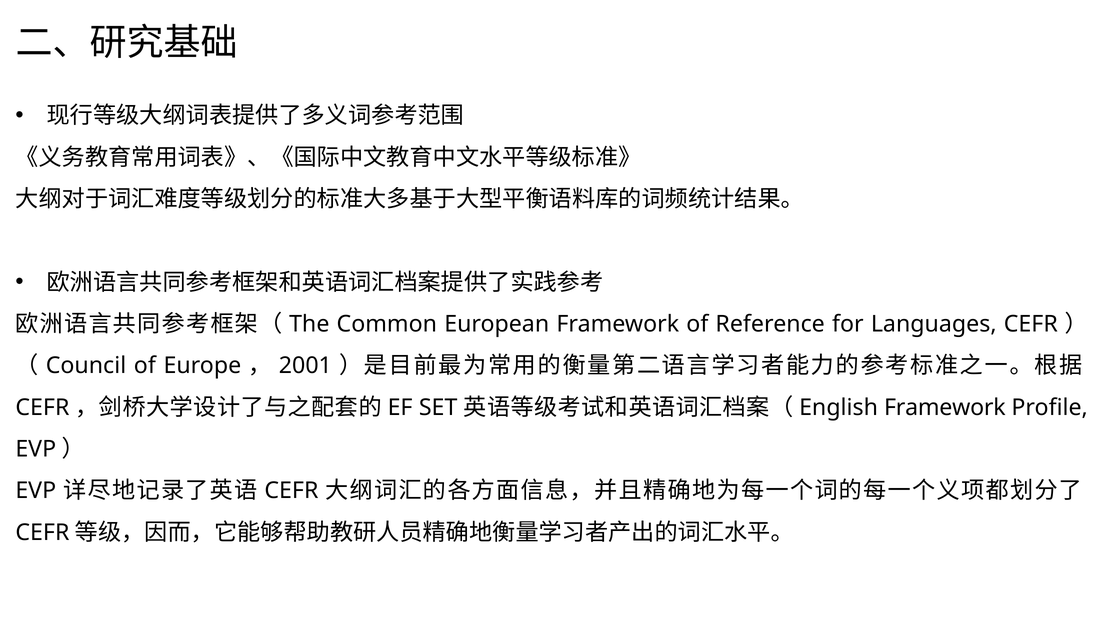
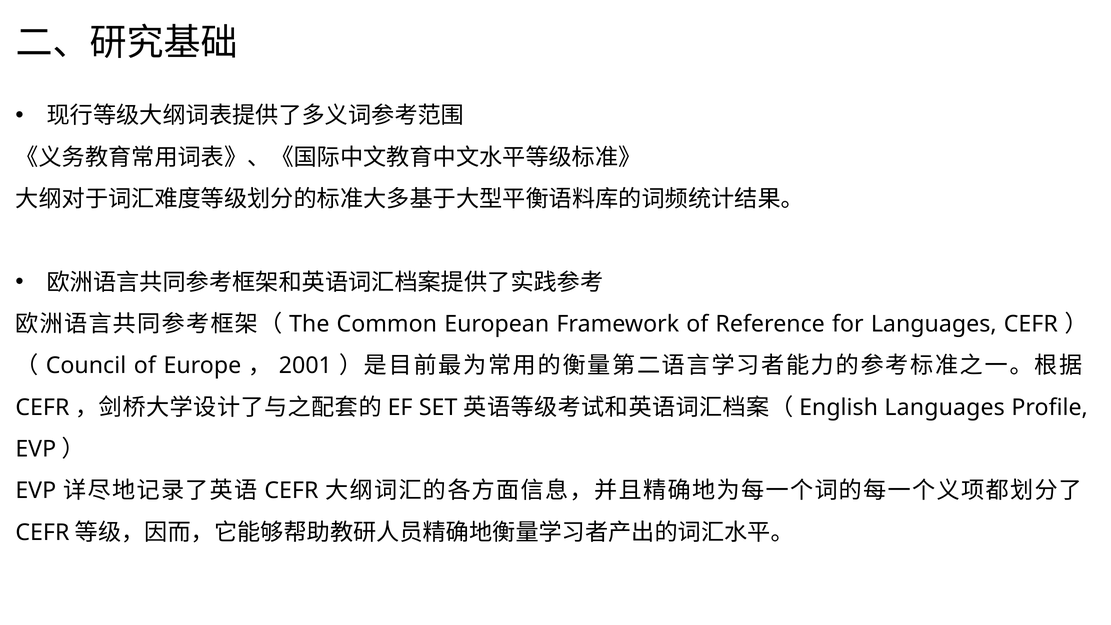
Framework: Framework -> Languages (945, 407)
